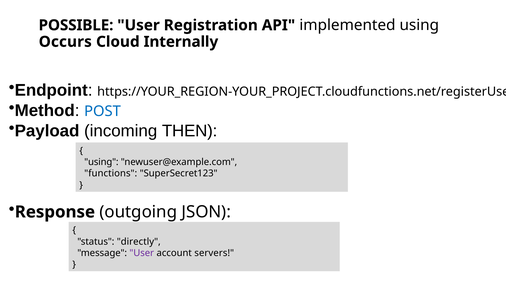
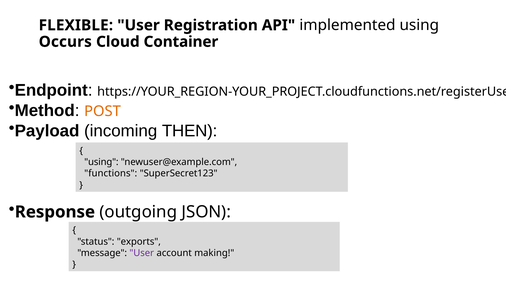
POSSIBLE: POSSIBLE -> FLEXIBLE (76, 25)
Internally: Internally -> Container (181, 42)
POST colour: blue -> orange (102, 111)
directly: directly -> exports (139, 241)
servers: servers -> making (214, 253)
